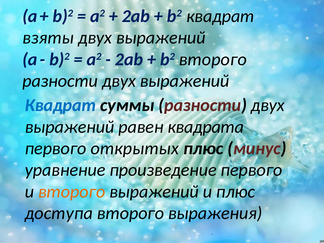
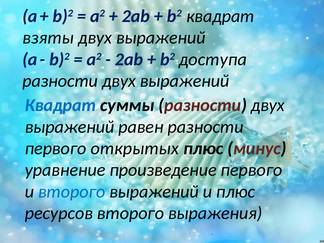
b2 второго: второго -> доступа (213, 59)
равен квадрата: квадрата -> разности (206, 127)
второго colour: orange -> blue (72, 192)
доступа: доступа -> ресурсов (59, 213)
